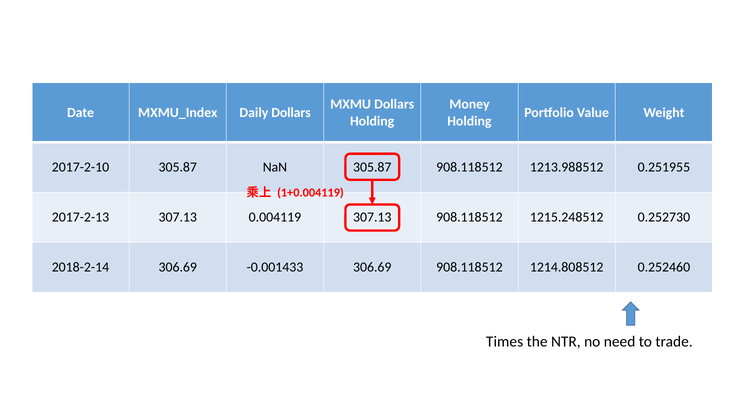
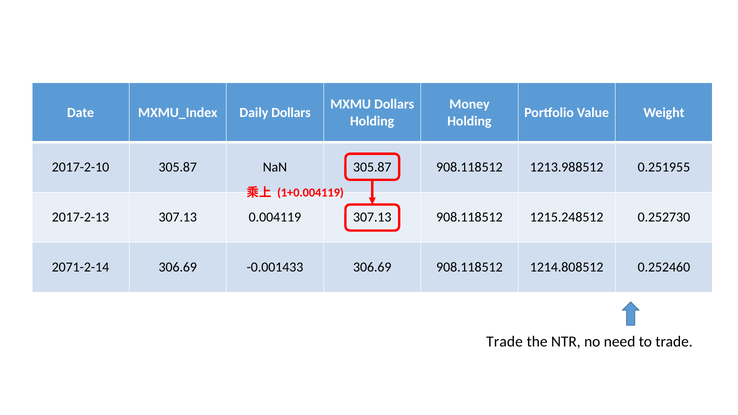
2018-2-14: 2018-2-14 -> 2071-2-14 (80, 267)
Times: Times -> Trade (505, 342)
